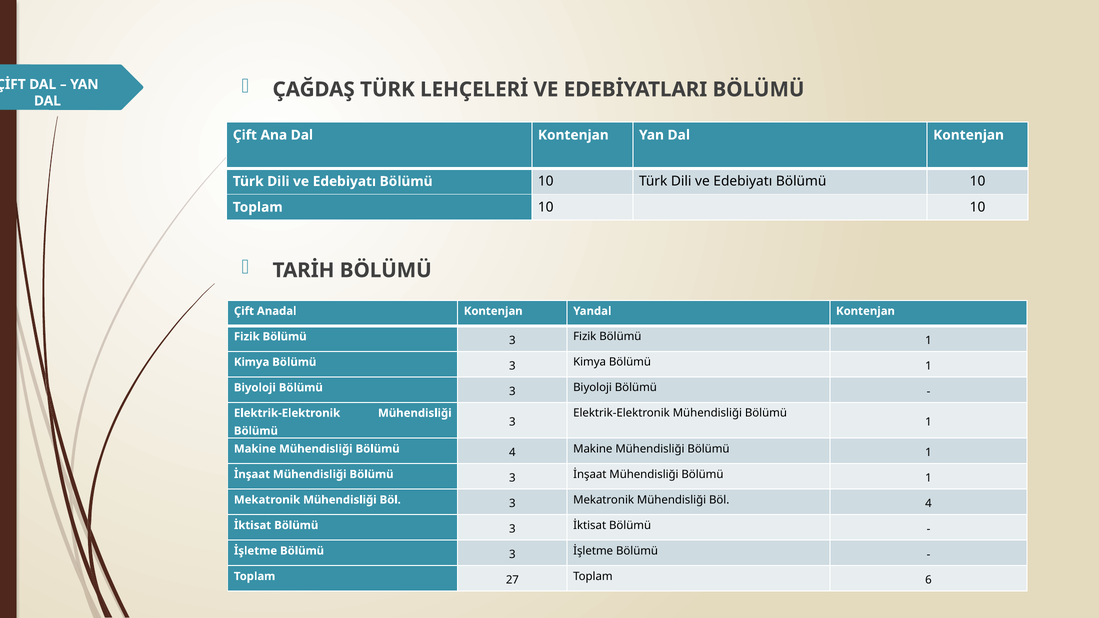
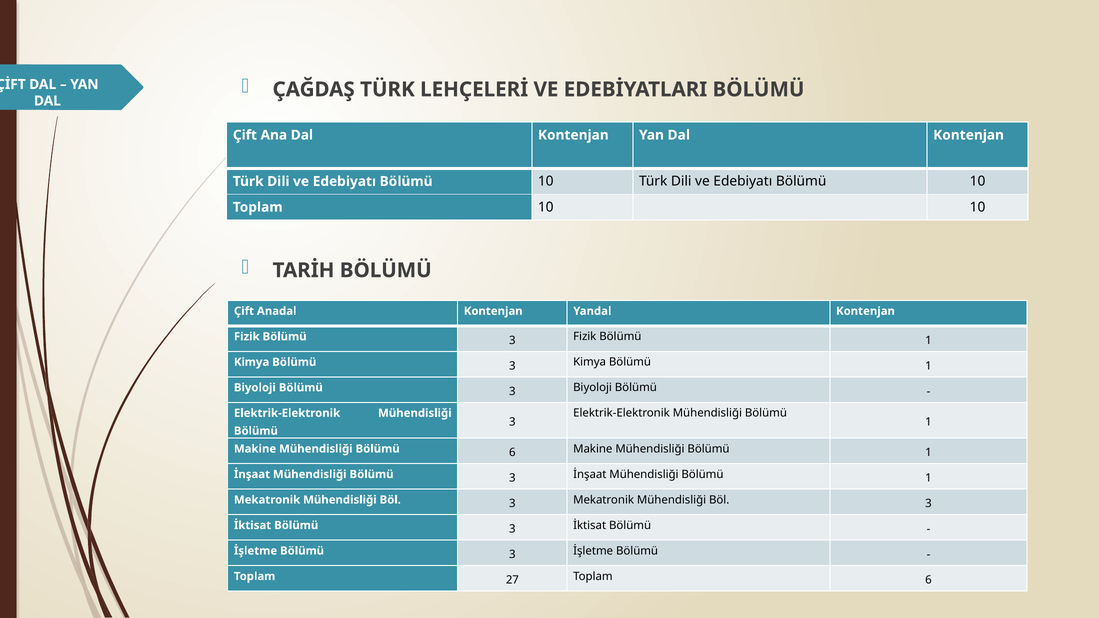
Bölümü 4: 4 -> 6 (512, 453)
4: 4 -> 3 (929, 504)
